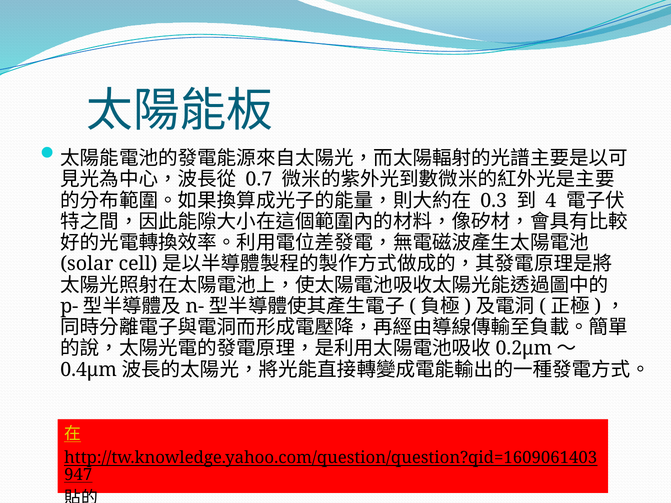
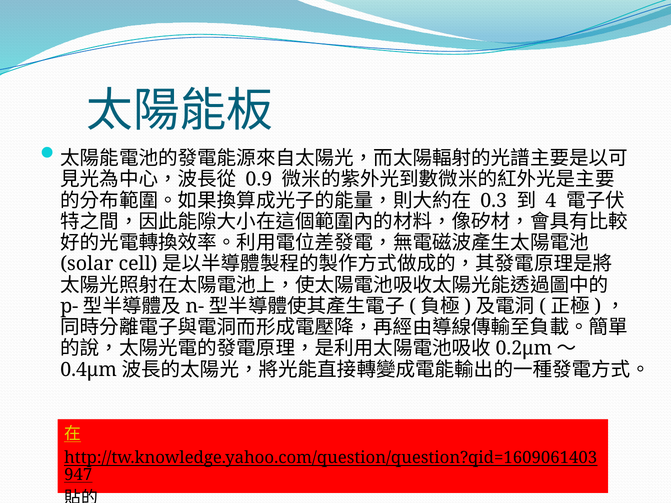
0.7: 0.7 -> 0.9 (259, 180)
